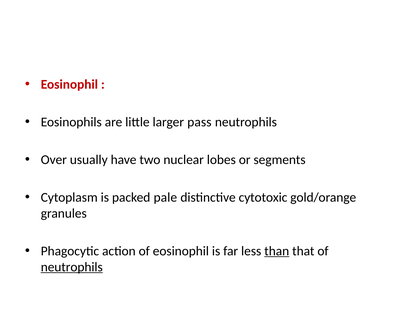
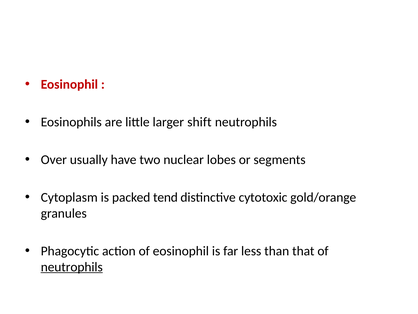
pass: pass -> shift (199, 122)
pale: pale -> tend (165, 197)
than underline: present -> none (277, 251)
